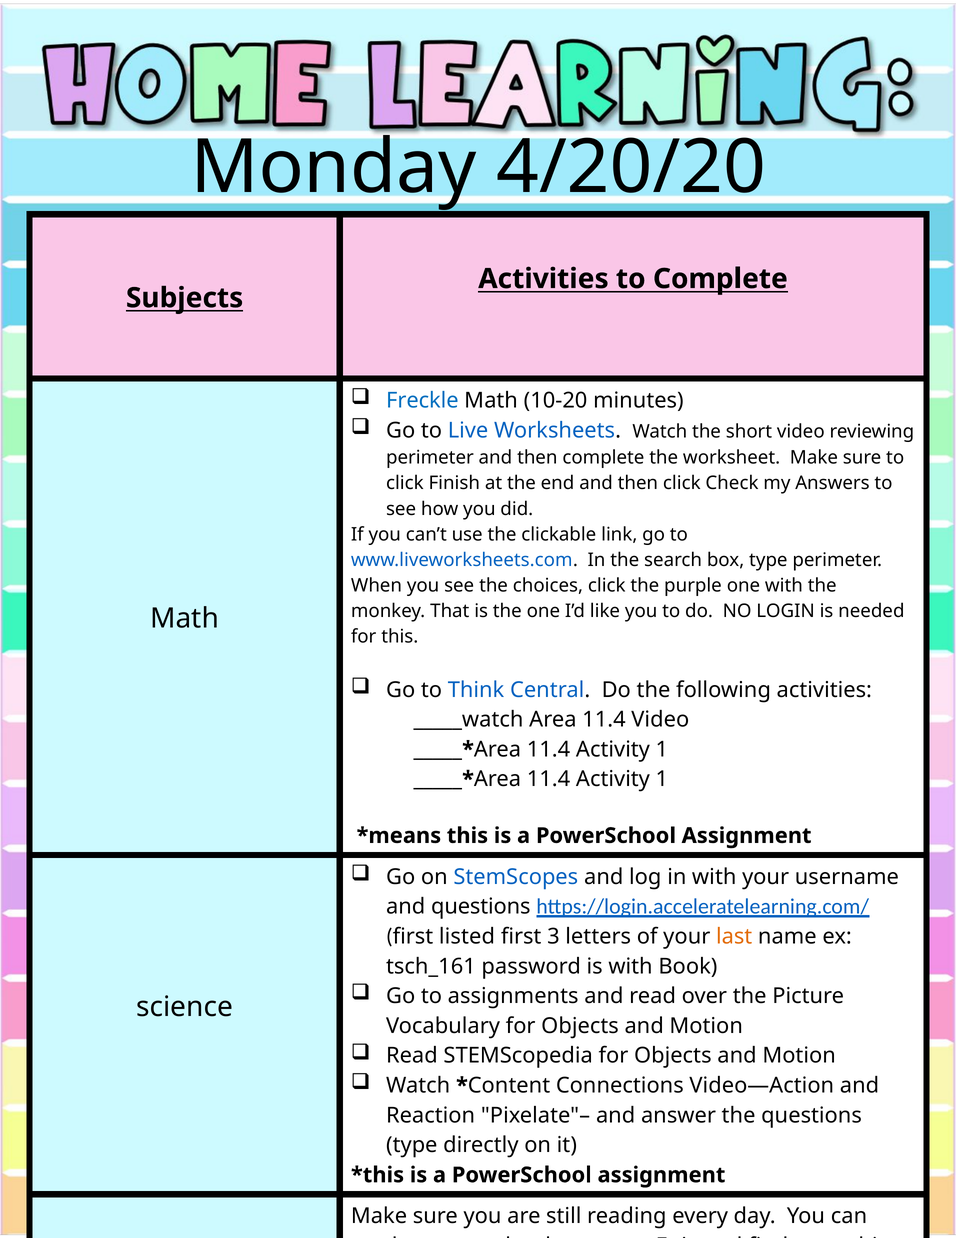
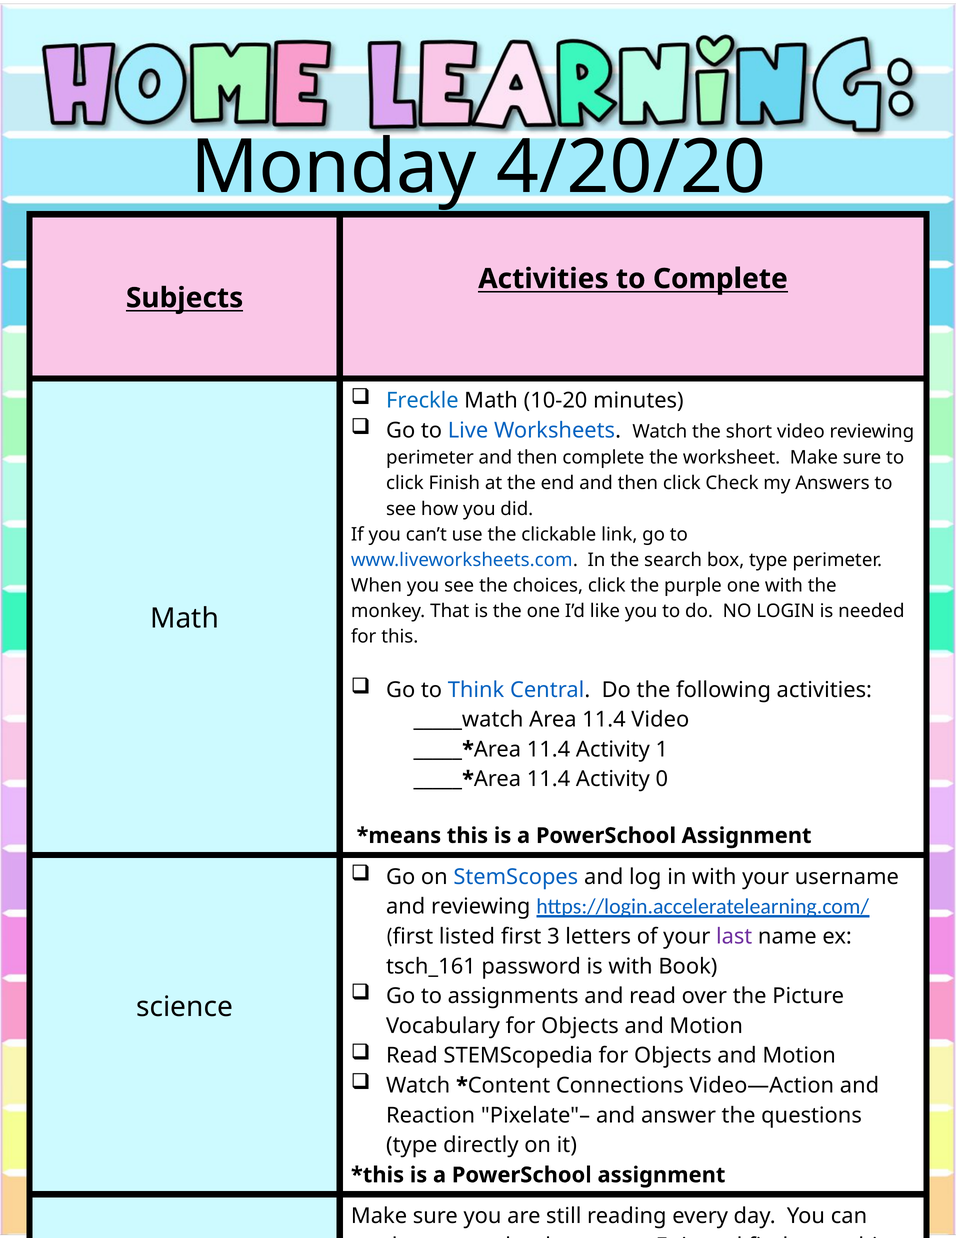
1: 1 -> 0 (662, 779)
and questions: questions -> reviewing (481, 906)
last colour: orange -> purple (734, 936)
